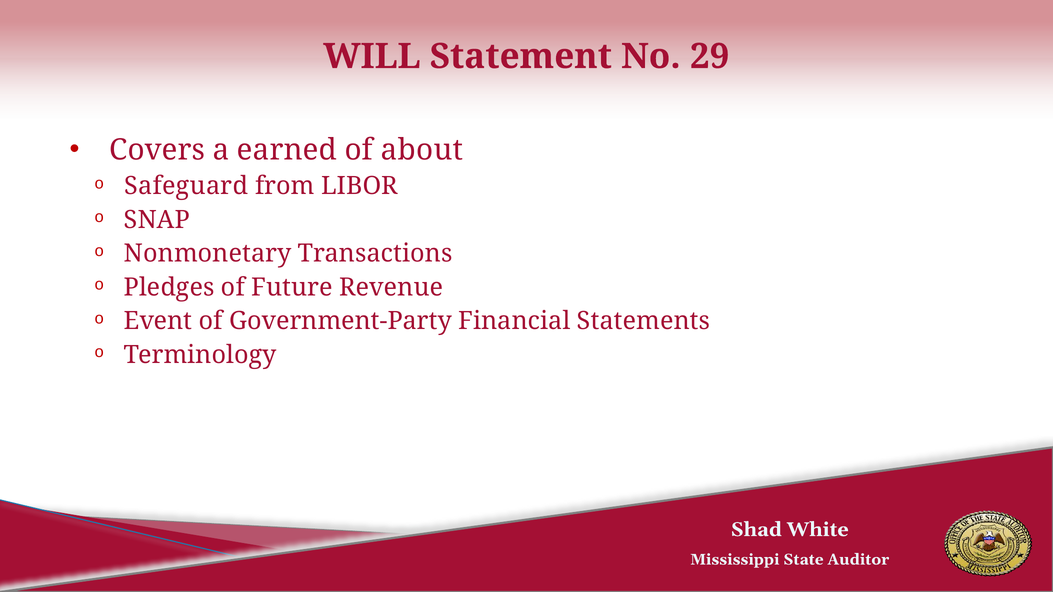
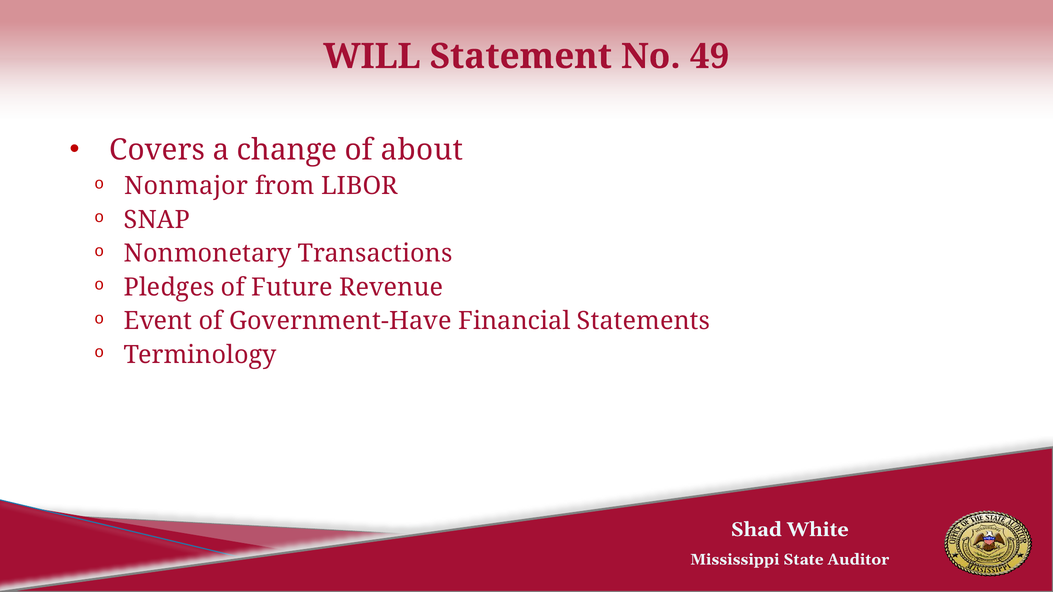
29: 29 -> 49 (710, 56)
earned: earned -> change (287, 150)
Safeguard: Safeguard -> Nonmajor (186, 186)
Government-Party: Government-Party -> Government-Have (340, 321)
